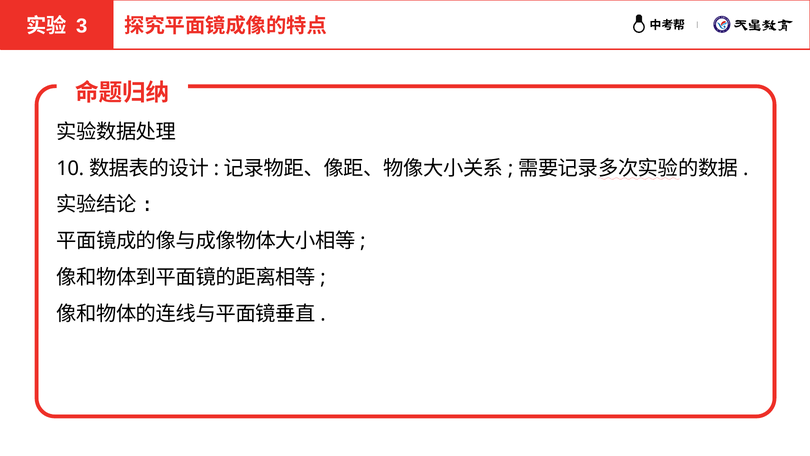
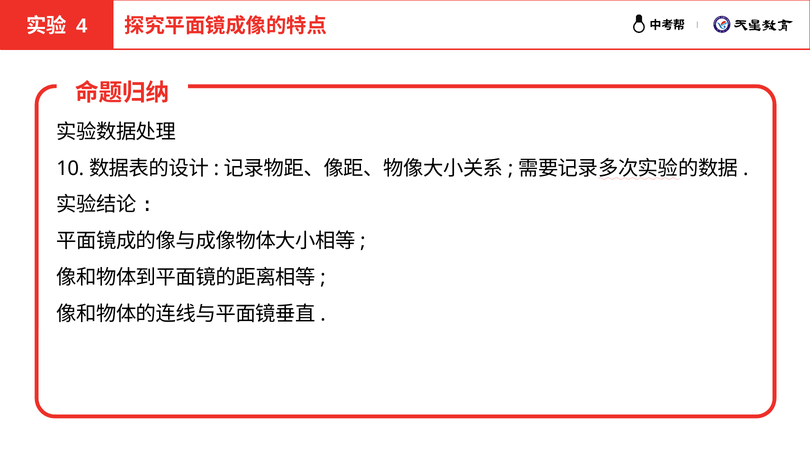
3: 3 -> 4 (82, 26)
